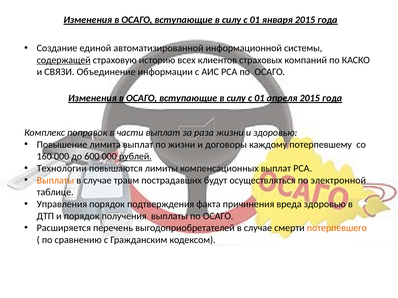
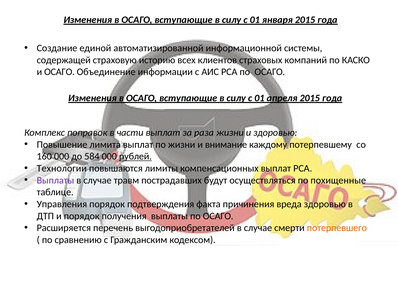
содержащей underline: present -> none (64, 60)
и СВЯЗИ: СВЯЗИ -> ОСАГО (59, 72)
договоры: договоры -> внимание (226, 145)
600: 600 -> 584 (92, 157)
Выплаты colour: orange -> purple (55, 181)
электронной: электронной -> похищенные (338, 181)
